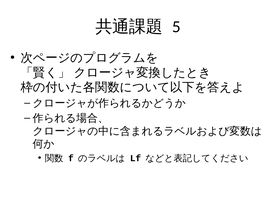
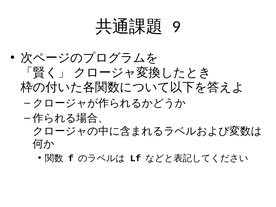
5: 5 -> 9 (176, 27)
